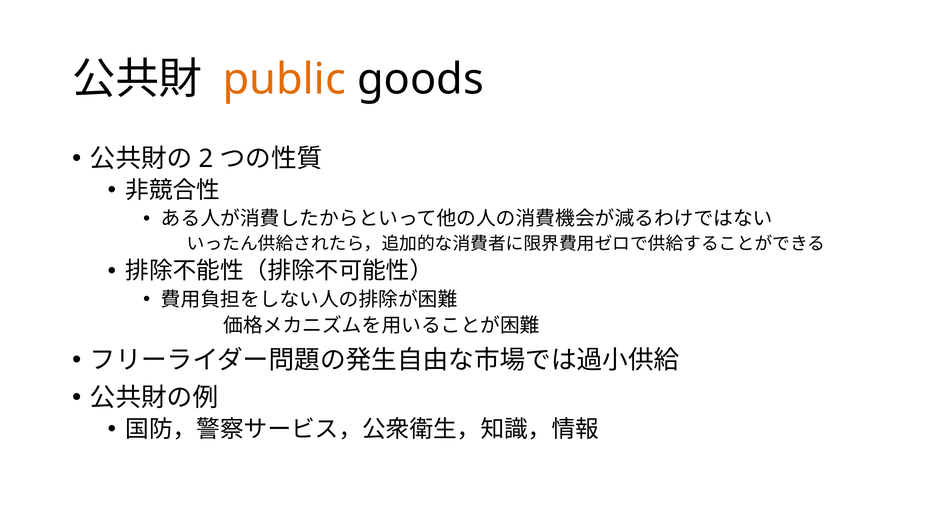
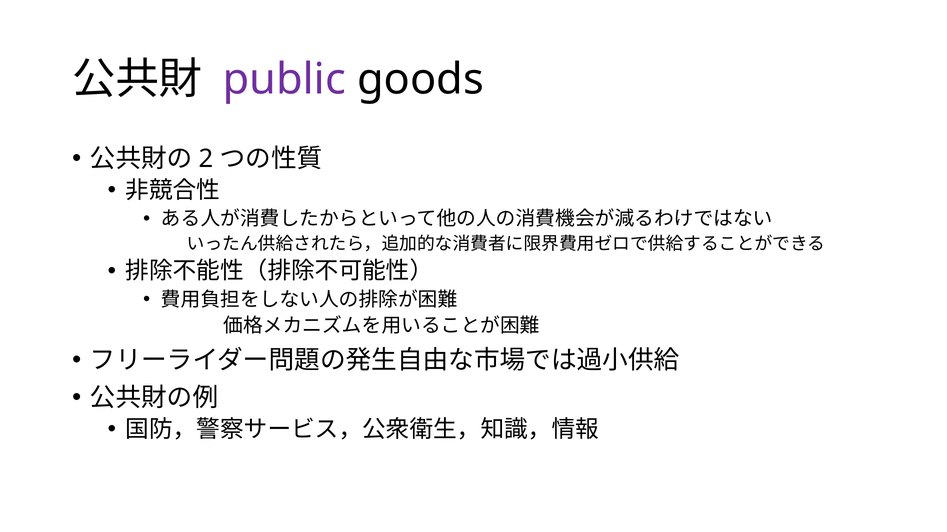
public colour: orange -> purple (284, 80)
